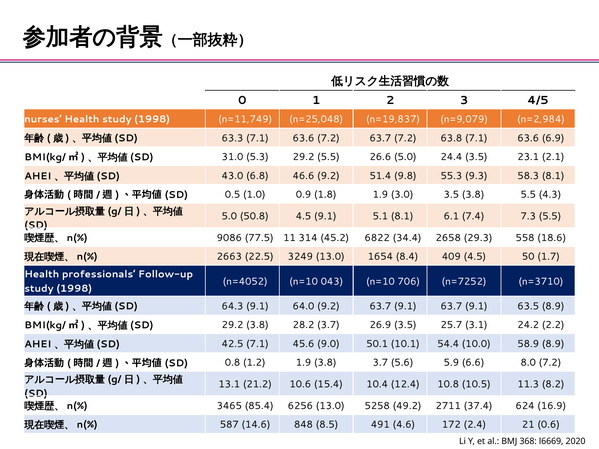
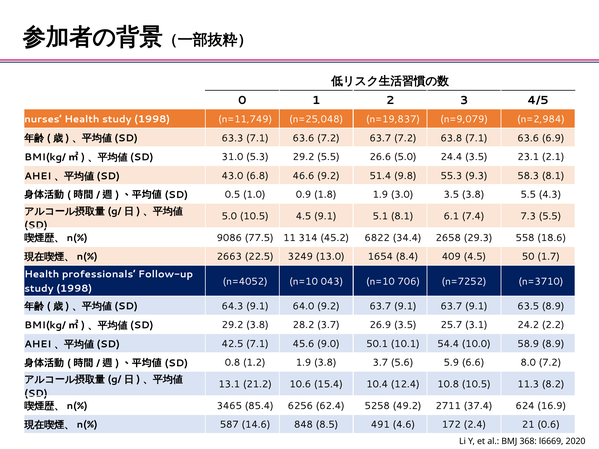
5.0 50.8: 50.8 -> 10.5 (254, 216)
6256 13.0: 13.0 -> 62.4 (330, 406)
